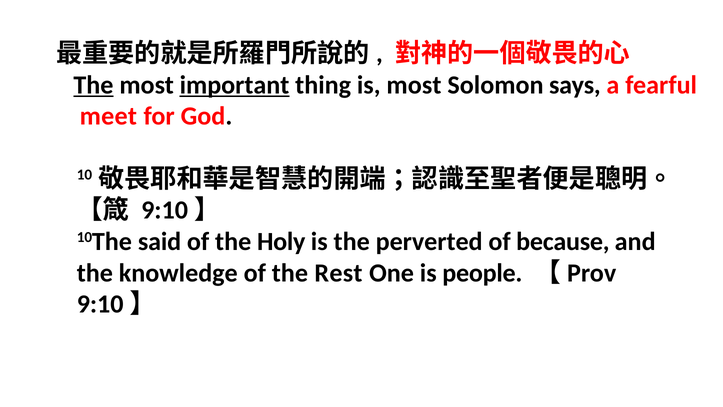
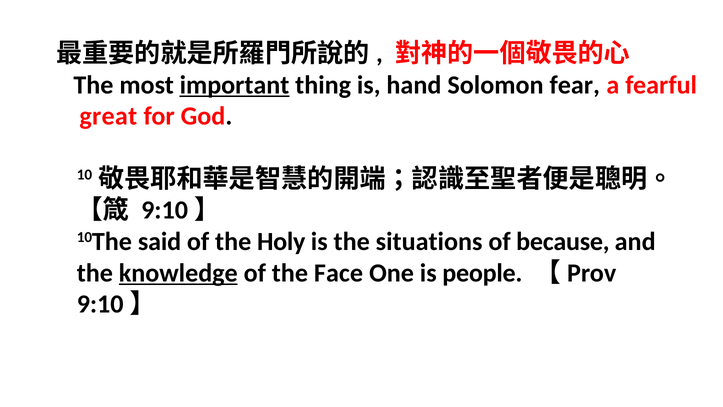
The underline: present -> none (93, 85)
is most: most -> hand (414, 85)
says: says -> fear (575, 85)
meet: meet -> great (108, 116)
perverted: perverted -> situations (429, 241)
knowledge underline: none -> present (178, 273)
Rest: Rest -> Face (339, 273)
